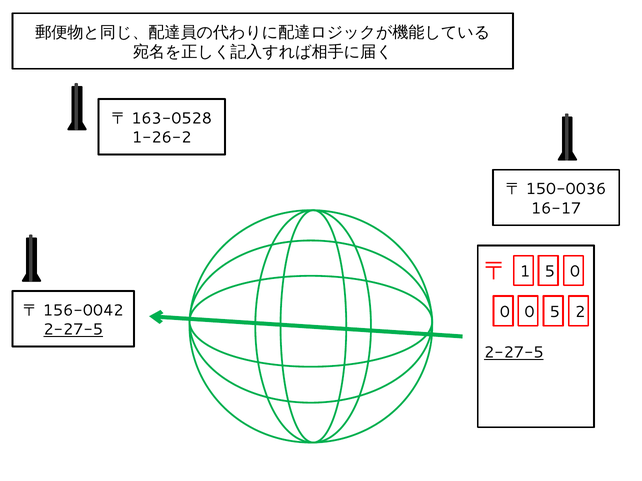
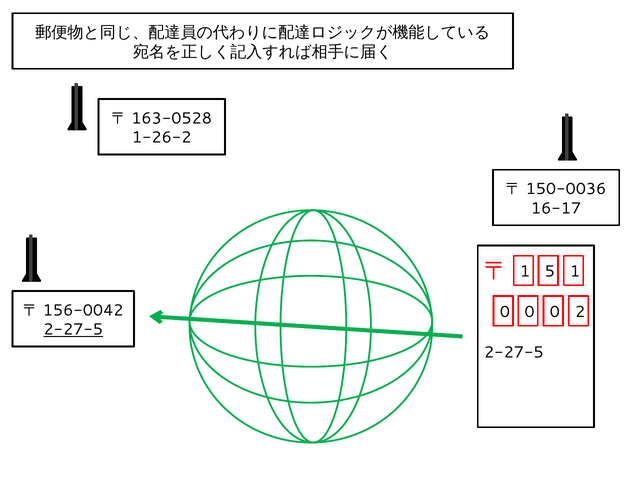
5 0: 0 -> 1 (575, 272)
0 0 5: 5 -> 0 (555, 312)
2-27-5 underline: present -> none (514, 353)
